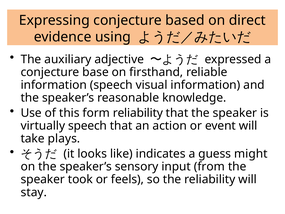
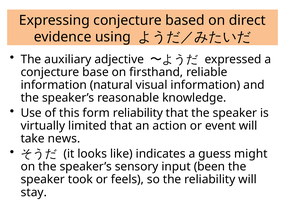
information speech: speech -> natural (111, 85)
virtually speech: speech -> limited (87, 126)
plays: plays -> news (64, 138)
from: from -> been (209, 166)
